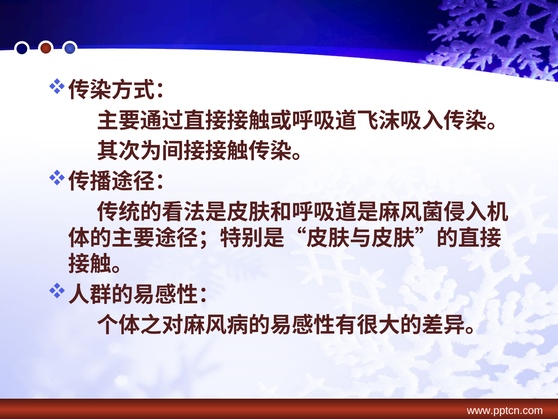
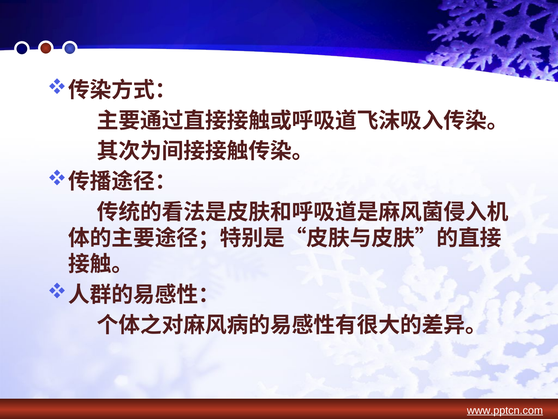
www.pptcn.com underline: none -> present (505, 410)
